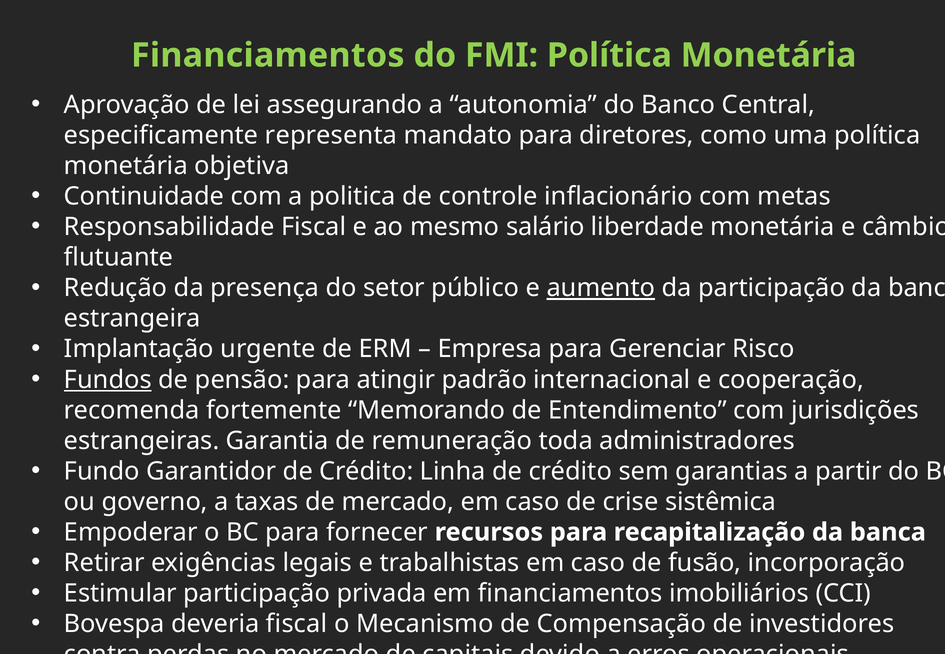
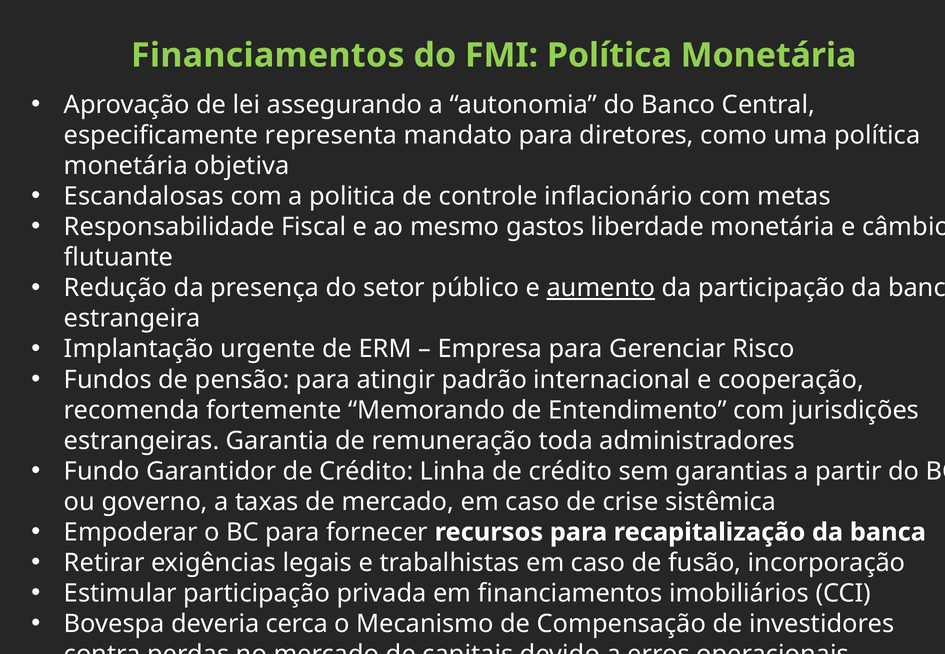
Continuidade: Continuidade -> Escandalosas (144, 197)
salário: salário -> gastos (545, 227)
Fundos underline: present -> none (108, 380)
deveria fiscal: fiscal -> cerca (297, 624)
